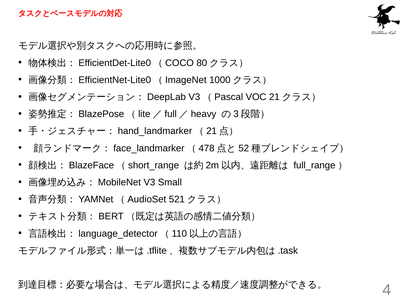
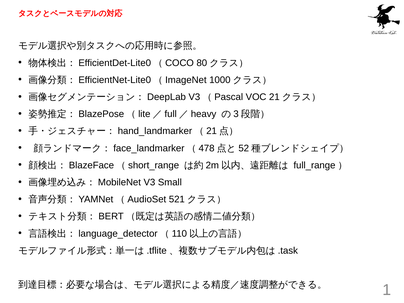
4: 4 -> 1 (387, 290)
